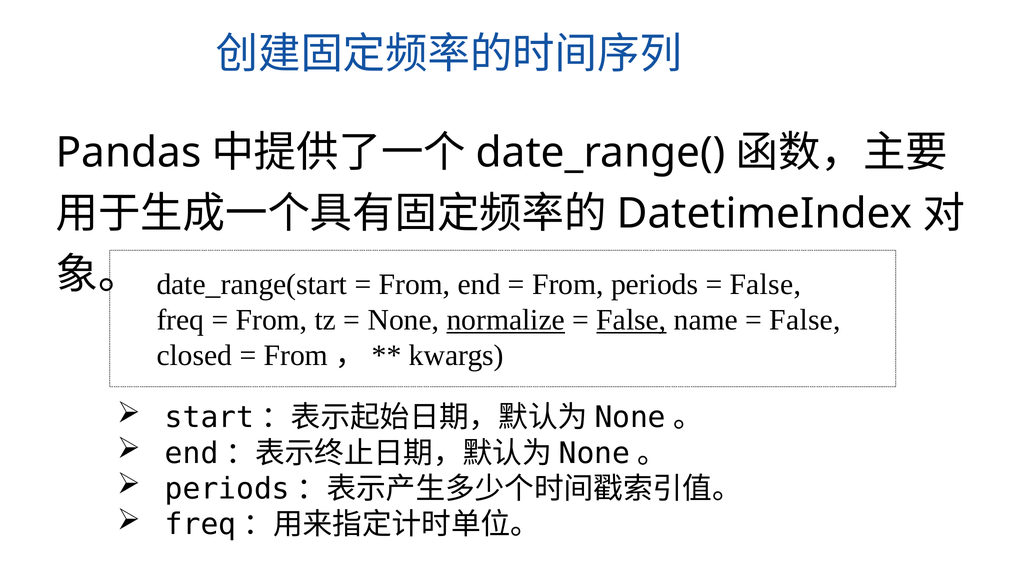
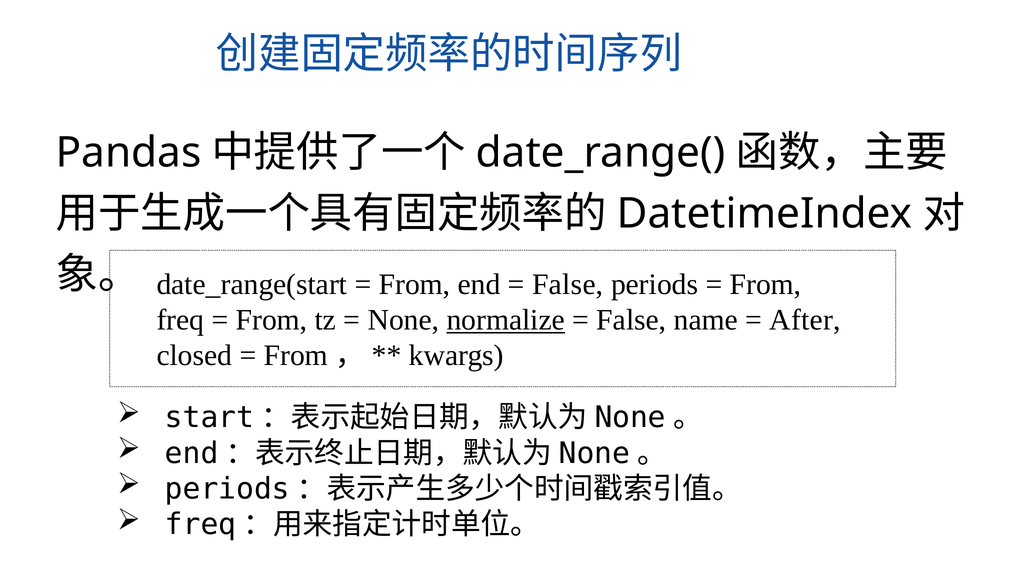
From: From -> False (568, 284)
False: False -> From (766, 284)
False underline: present -> none (631, 320)
False: False -> After (805, 320)
